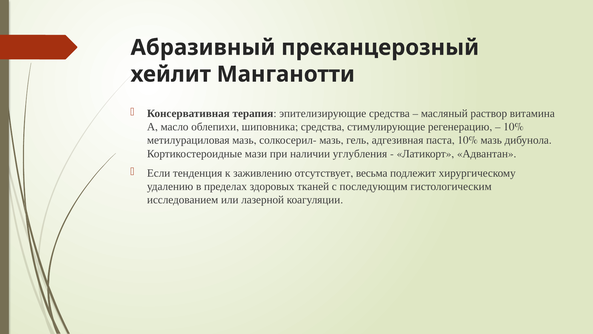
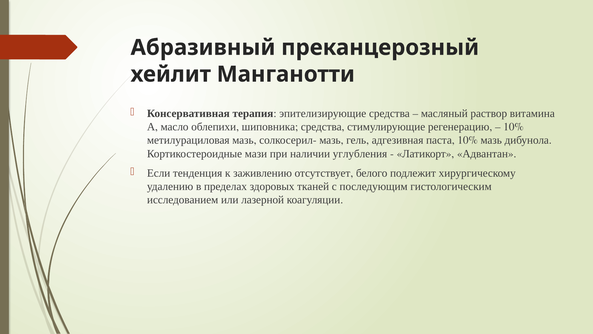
весьма: весьма -> белого (372, 173)
